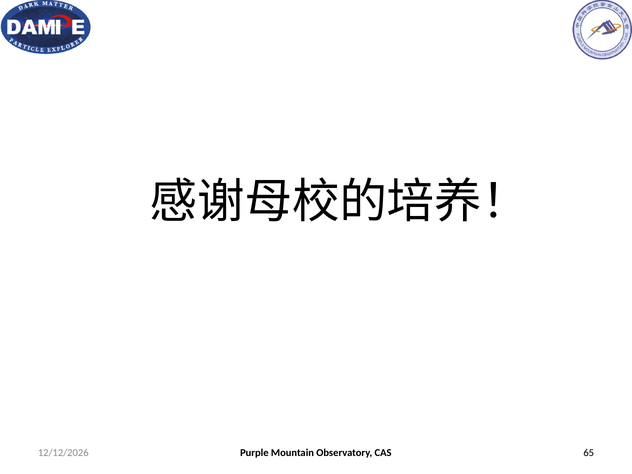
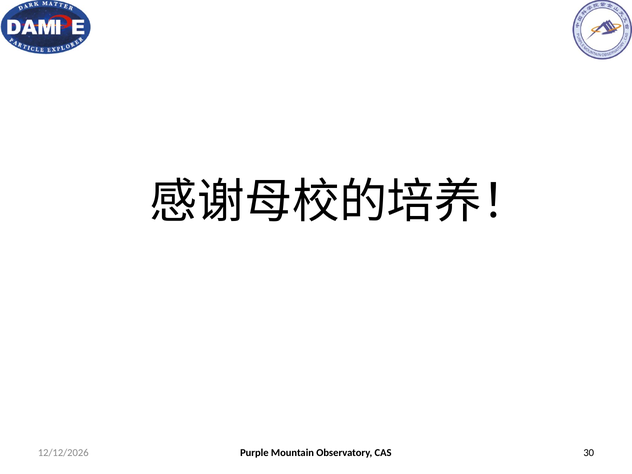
65: 65 -> 30 (589, 453)
